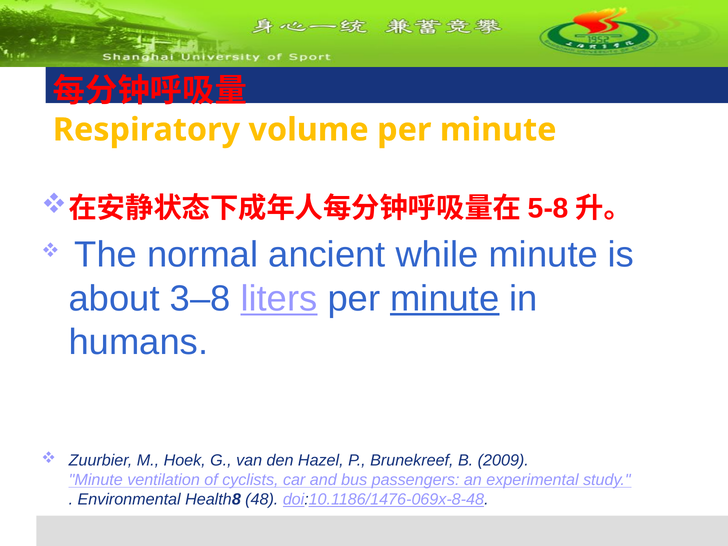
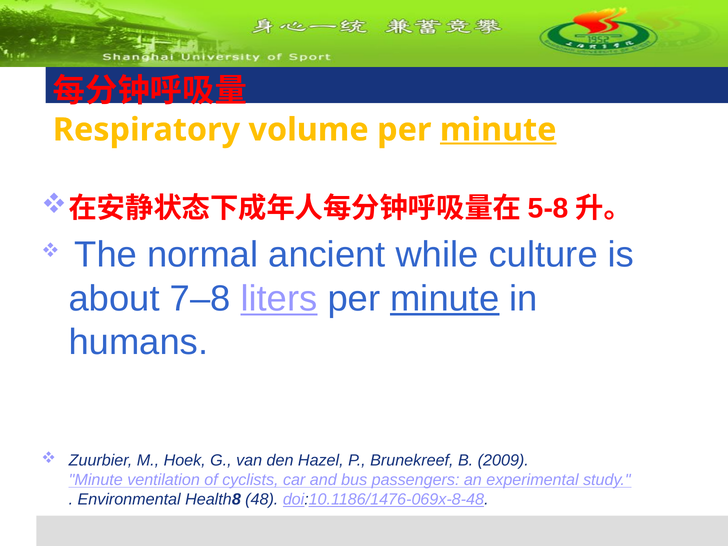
minute underline: none -> present (498, 130)
while minute: minute -> culture (543, 255)
3–8: 3–8 -> 7–8 (200, 299)
